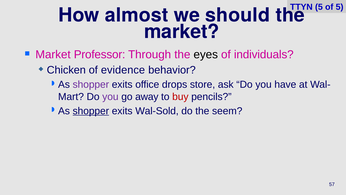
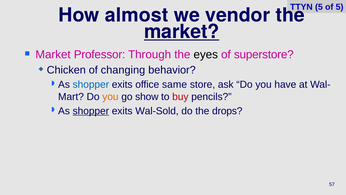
should: should -> vendor (238, 15)
market underline: none -> present (182, 32)
individuals: individuals -> superstore (264, 54)
evidence: evidence -> changing (123, 70)
shopper colour: purple -> blue (91, 84)
drops: drops -> same (175, 84)
you colour: purple -> orange (110, 97)
away: away -> show (147, 97)
seem: seem -> drops (227, 111)
